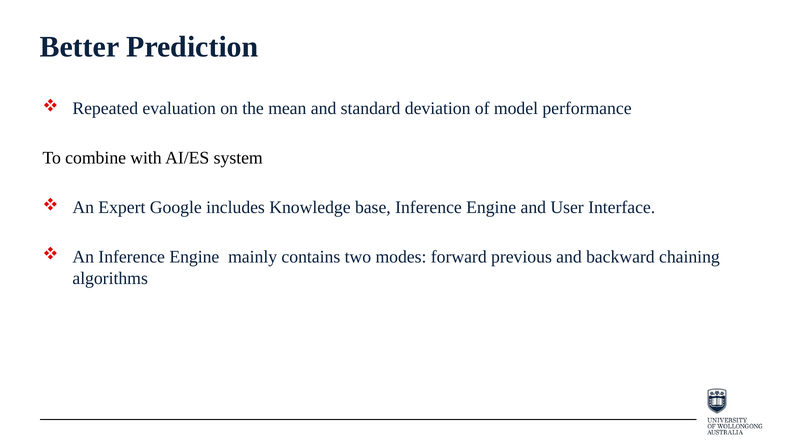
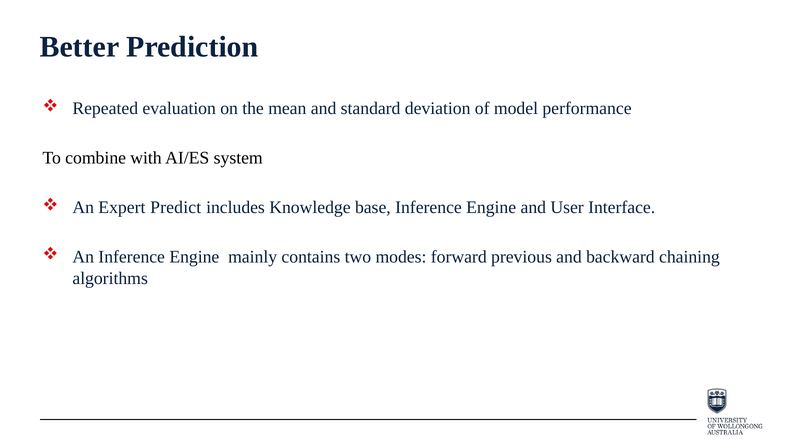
Google: Google -> Predict (176, 208)
